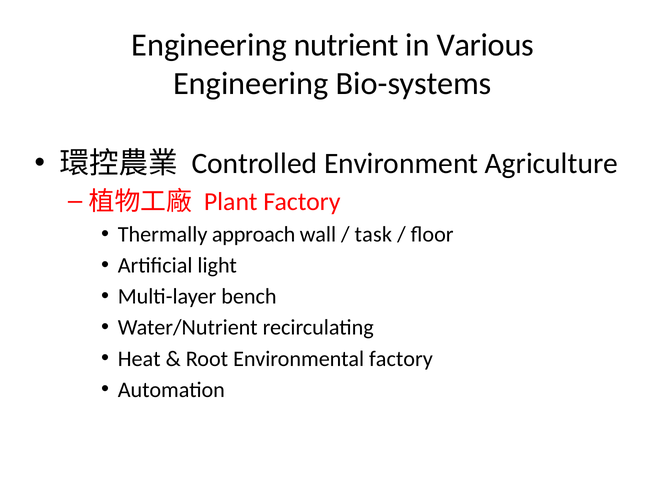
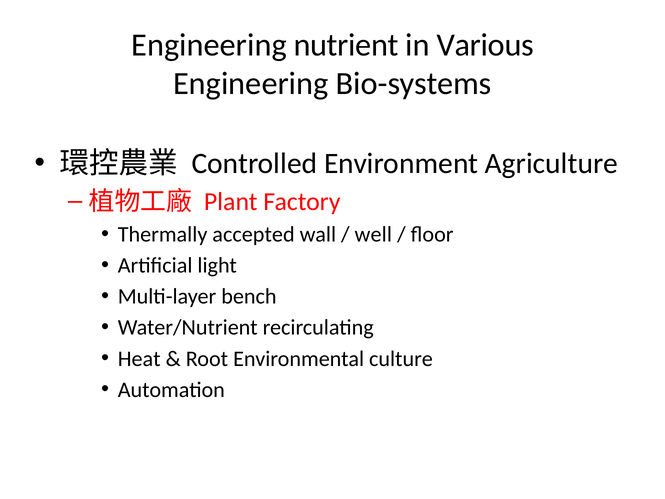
approach: approach -> accepted (254, 234)
task: task -> well (373, 234)
Environmental factory: factory -> culture (401, 359)
